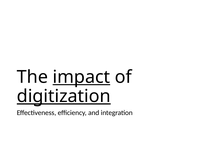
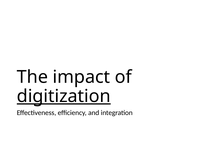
impact underline: present -> none (81, 77)
